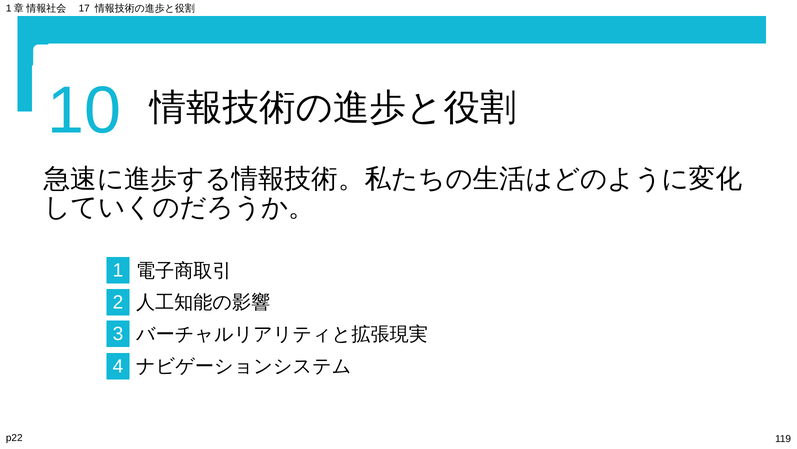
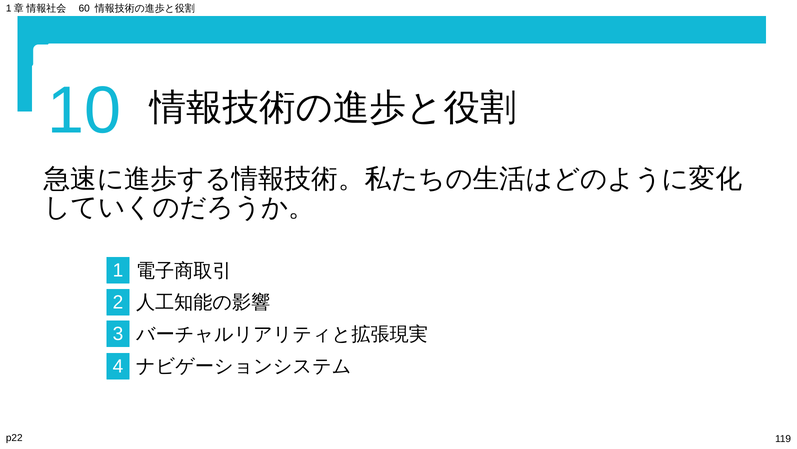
17: 17 -> 60 (84, 8)
